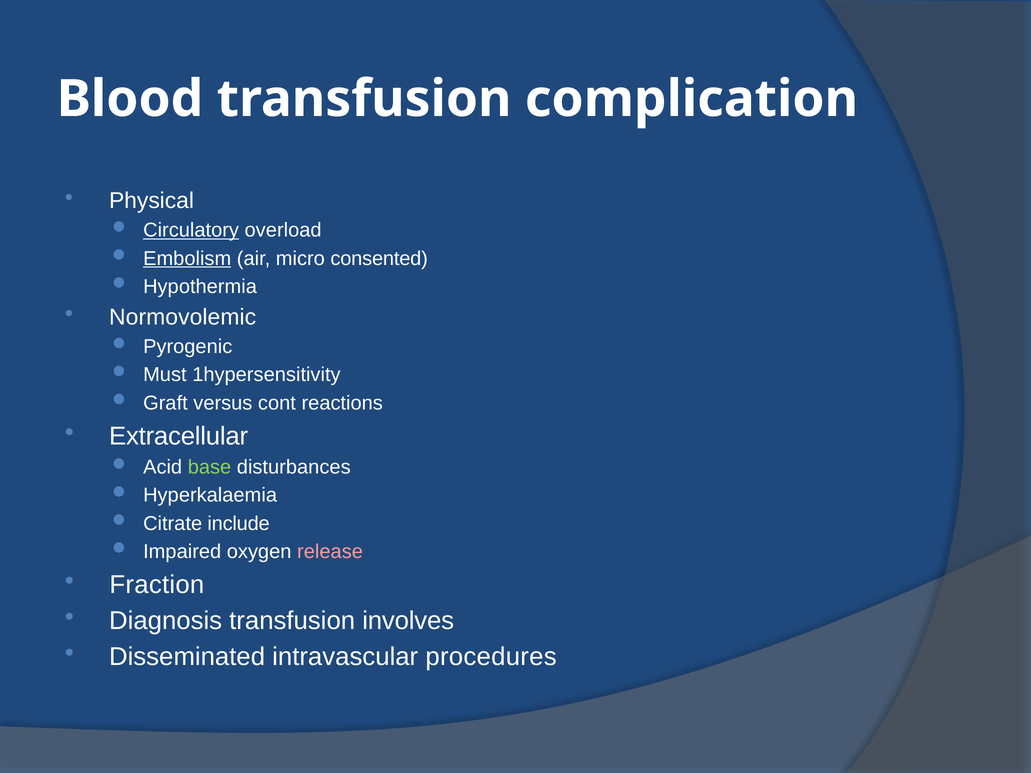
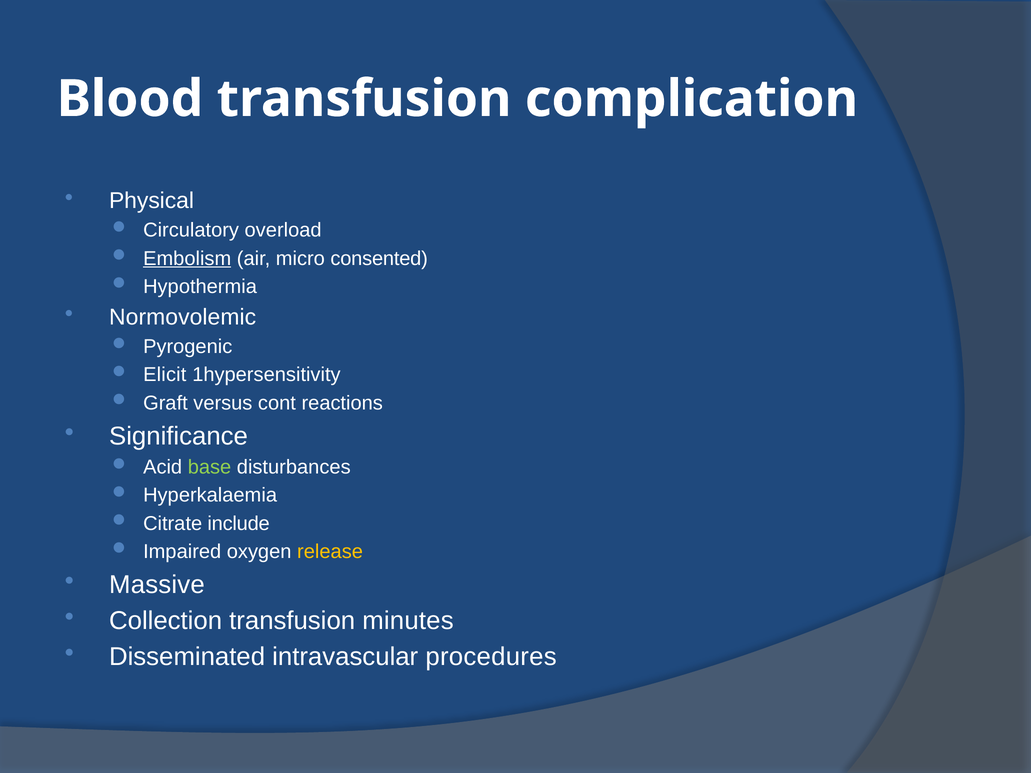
Circulatory underline: present -> none (191, 230)
Must: Must -> Elicit (165, 375)
Extracellular: Extracellular -> Significance (179, 436)
release colour: pink -> yellow (330, 552)
Fraction: Fraction -> Massive (157, 585)
Diagnosis: Diagnosis -> Collection (166, 621)
involves: involves -> minutes (408, 621)
